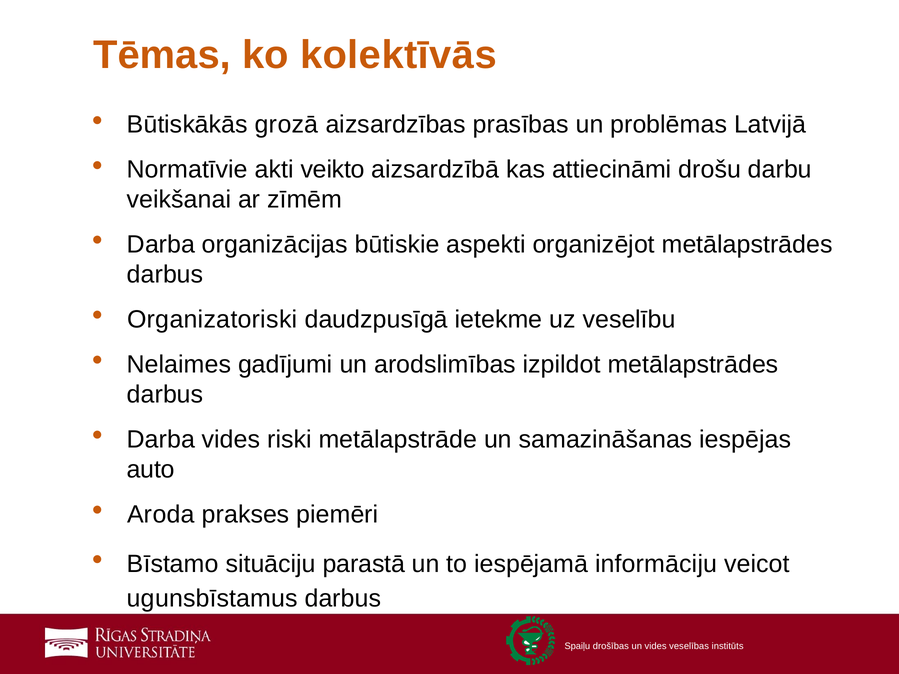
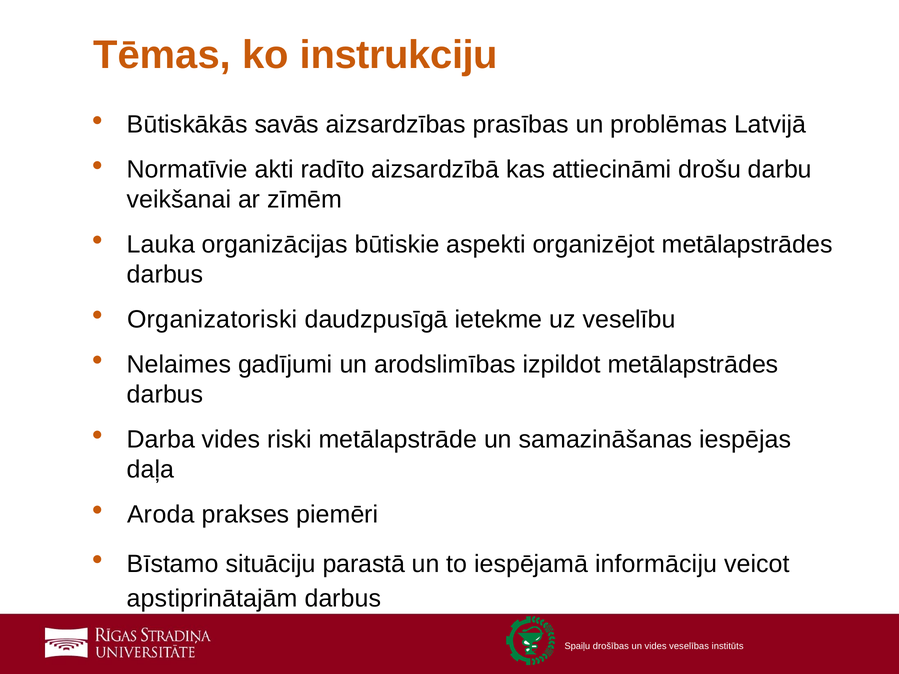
kolektīvās: kolektīvās -> instrukciju (399, 55)
grozā: grozā -> savās (287, 125)
veikto: veikto -> radīto (333, 170)
Darba: Darba -> Lauka (161, 245)
auto: auto -> daļa (151, 470)
ugunsbīstamus: ugunsbīstamus -> apstiprinātajām (212, 599)
